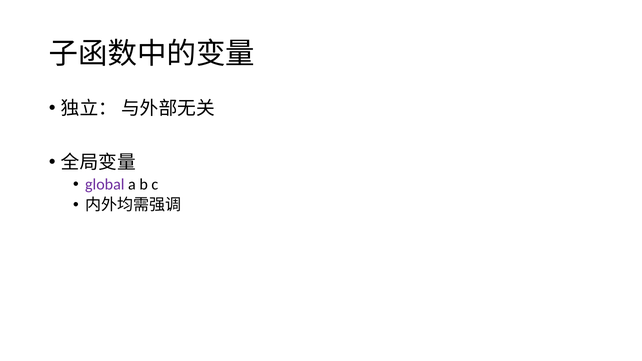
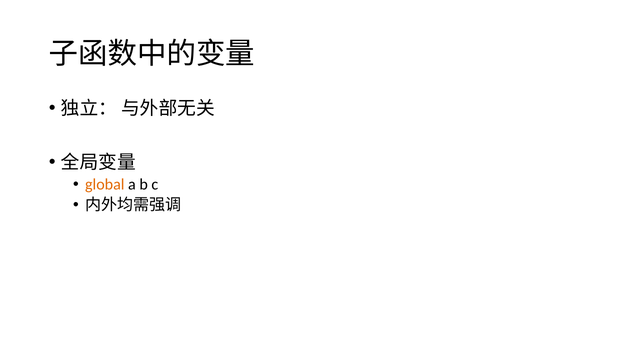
global colour: purple -> orange (105, 185)
